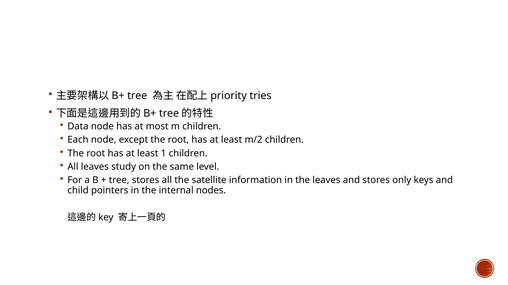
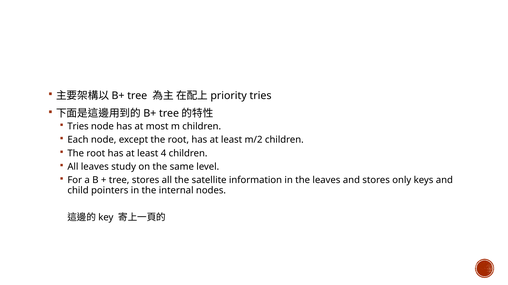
Data: Data -> Tries (78, 127)
1: 1 -> 4 (163, 154)
